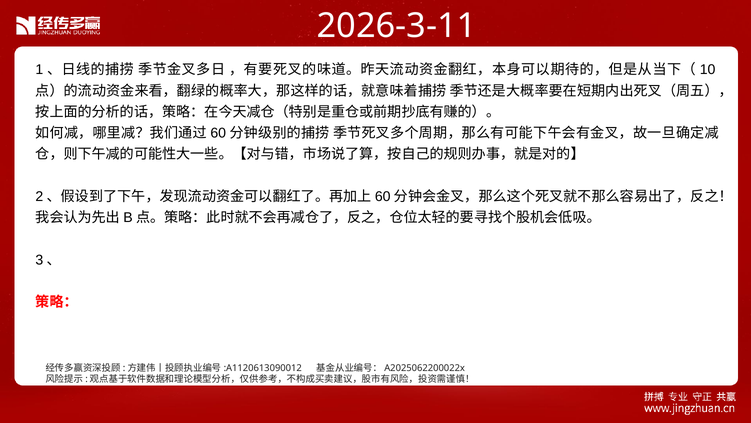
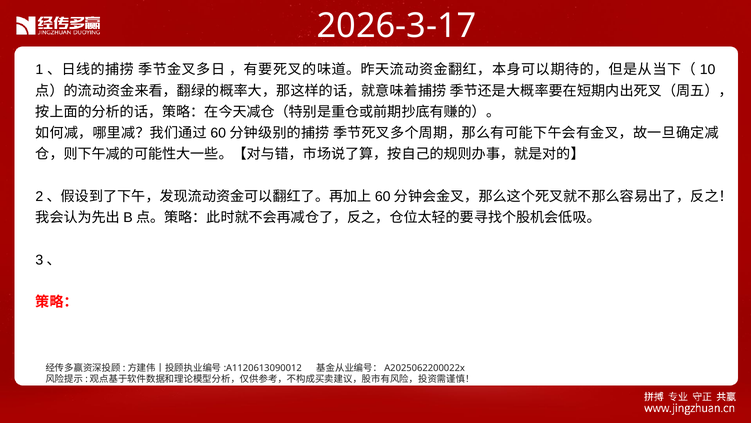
2026-3-11: 2026-3-11 -> 2026-3-17 (397, 26)
